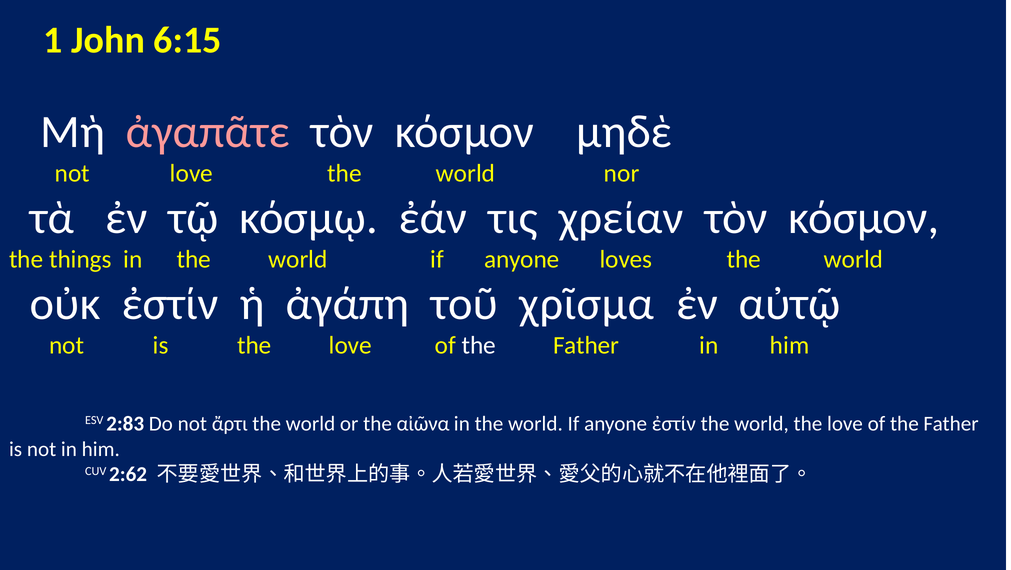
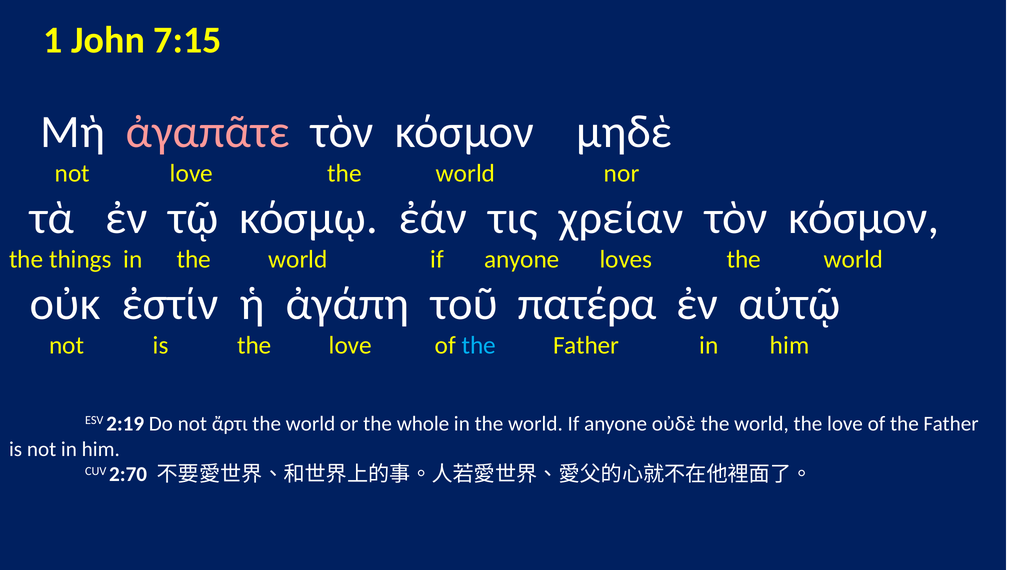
6:15: 6:15 -> 7:15 (188, 40)
χρῖσμα: χρῖσμα -> πατέρα (587, 304)
the colour: white -> light blue (479, 346)
2:83: 2:83 -> 2:19 (125, 424)
αἰῶνα: αἰῶνα -> whole (423, 424)
anyone ἐστίν: ἐστίν -> οὐδὲ (674, 424)
2:62: 2:62 -> 2:70 (128, 475)
